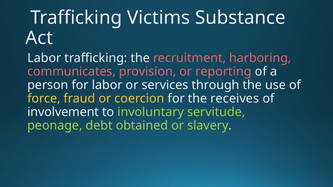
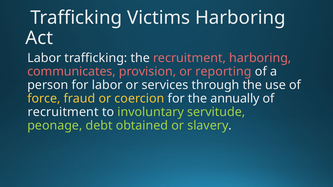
Victims Substance: Substance -> Harboring (240, 18)
receives: receives -> annually (235, 99)
involvement: involvement -> recruitment (63, 112)
